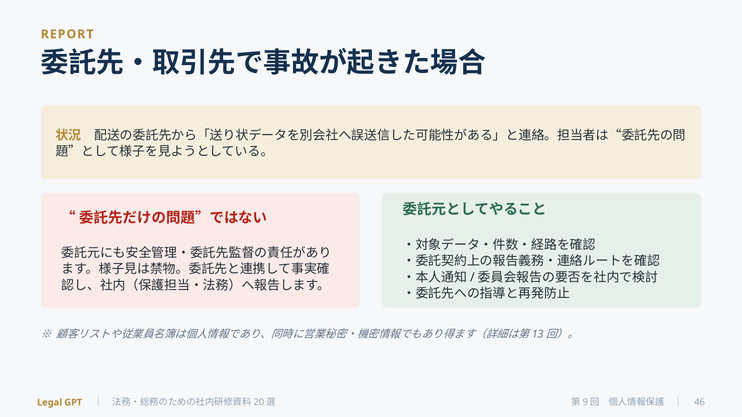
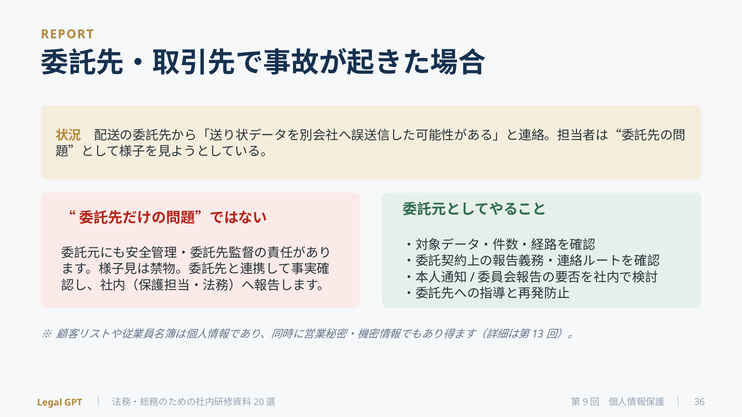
46: 46 -> 36 (700, 403)
